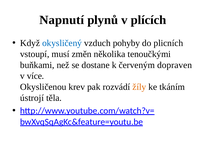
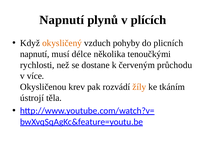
okysličený colour: blue -> orange (62, 43)
vstoupí: vstoupí -> napnutí (35, 54)
změn: změn -> délce (82, 54)
buňkami: buňkami -> rychlosti (37, 65)
dopraven: dopraven -> průchodu (175, 65)
